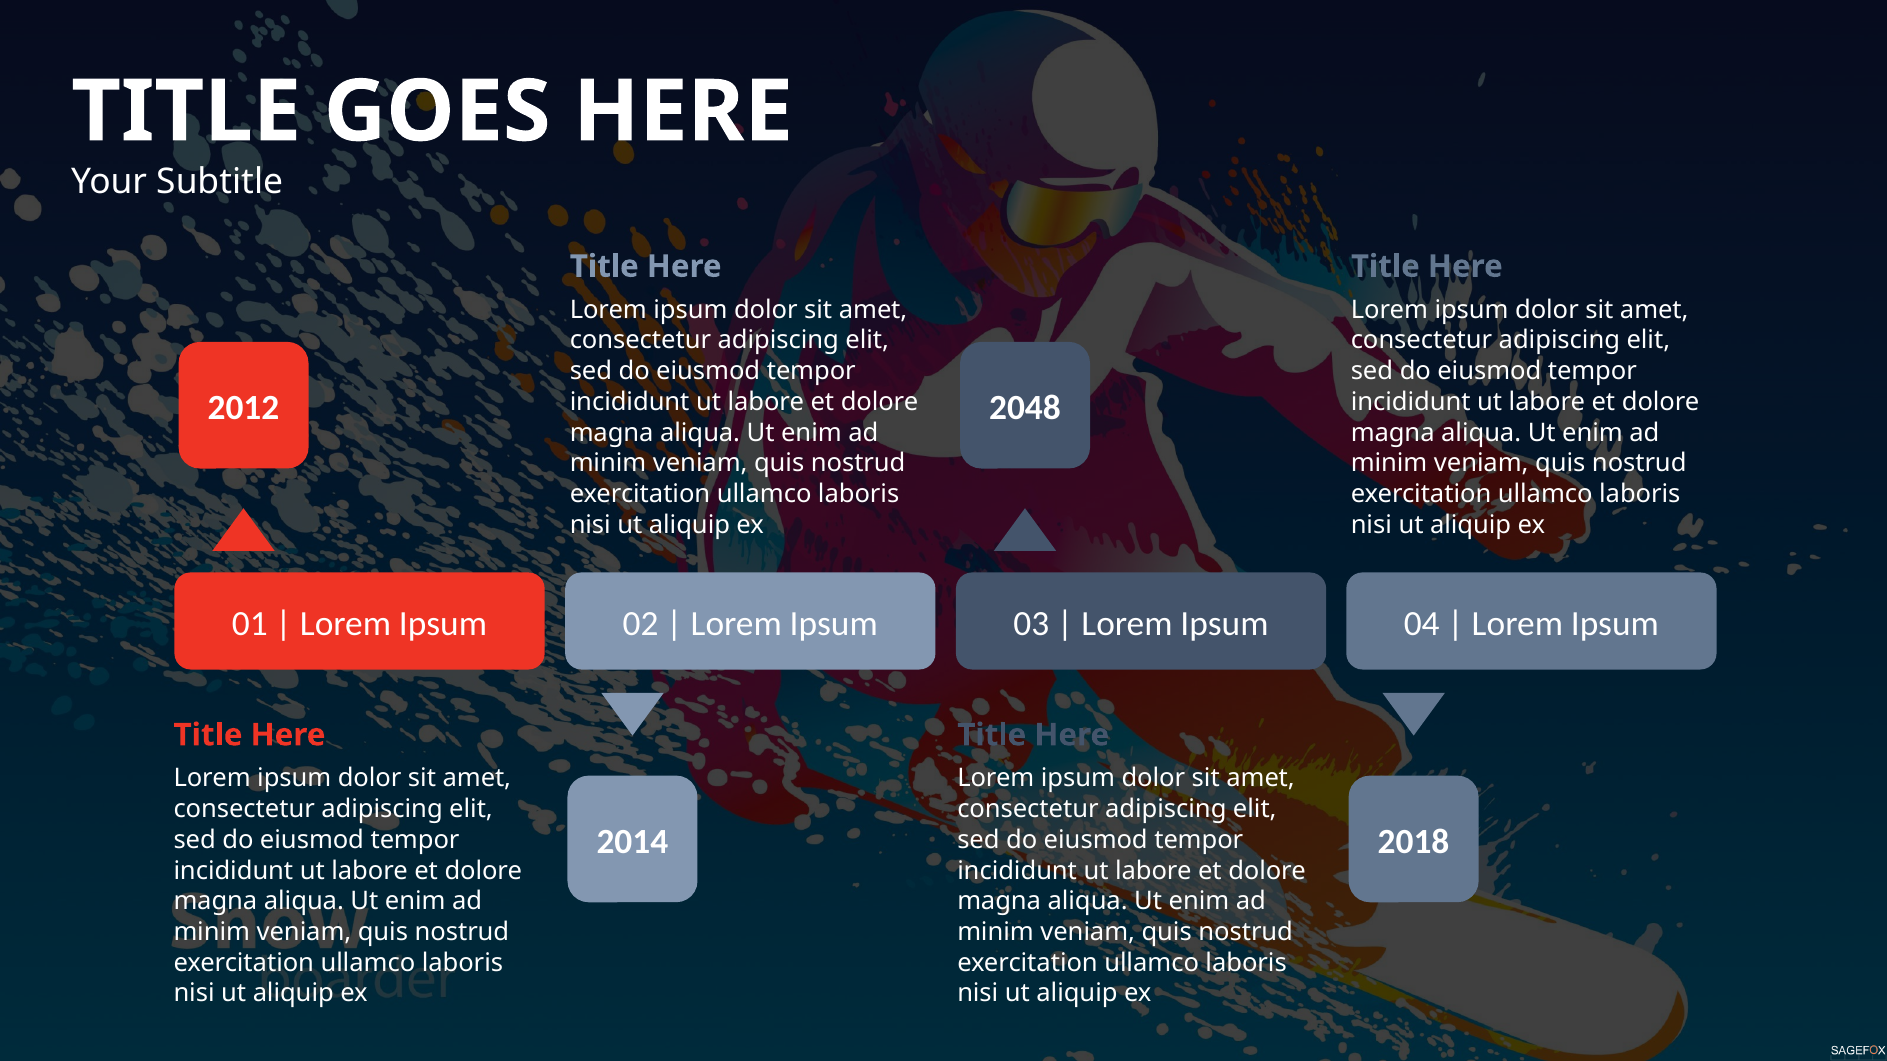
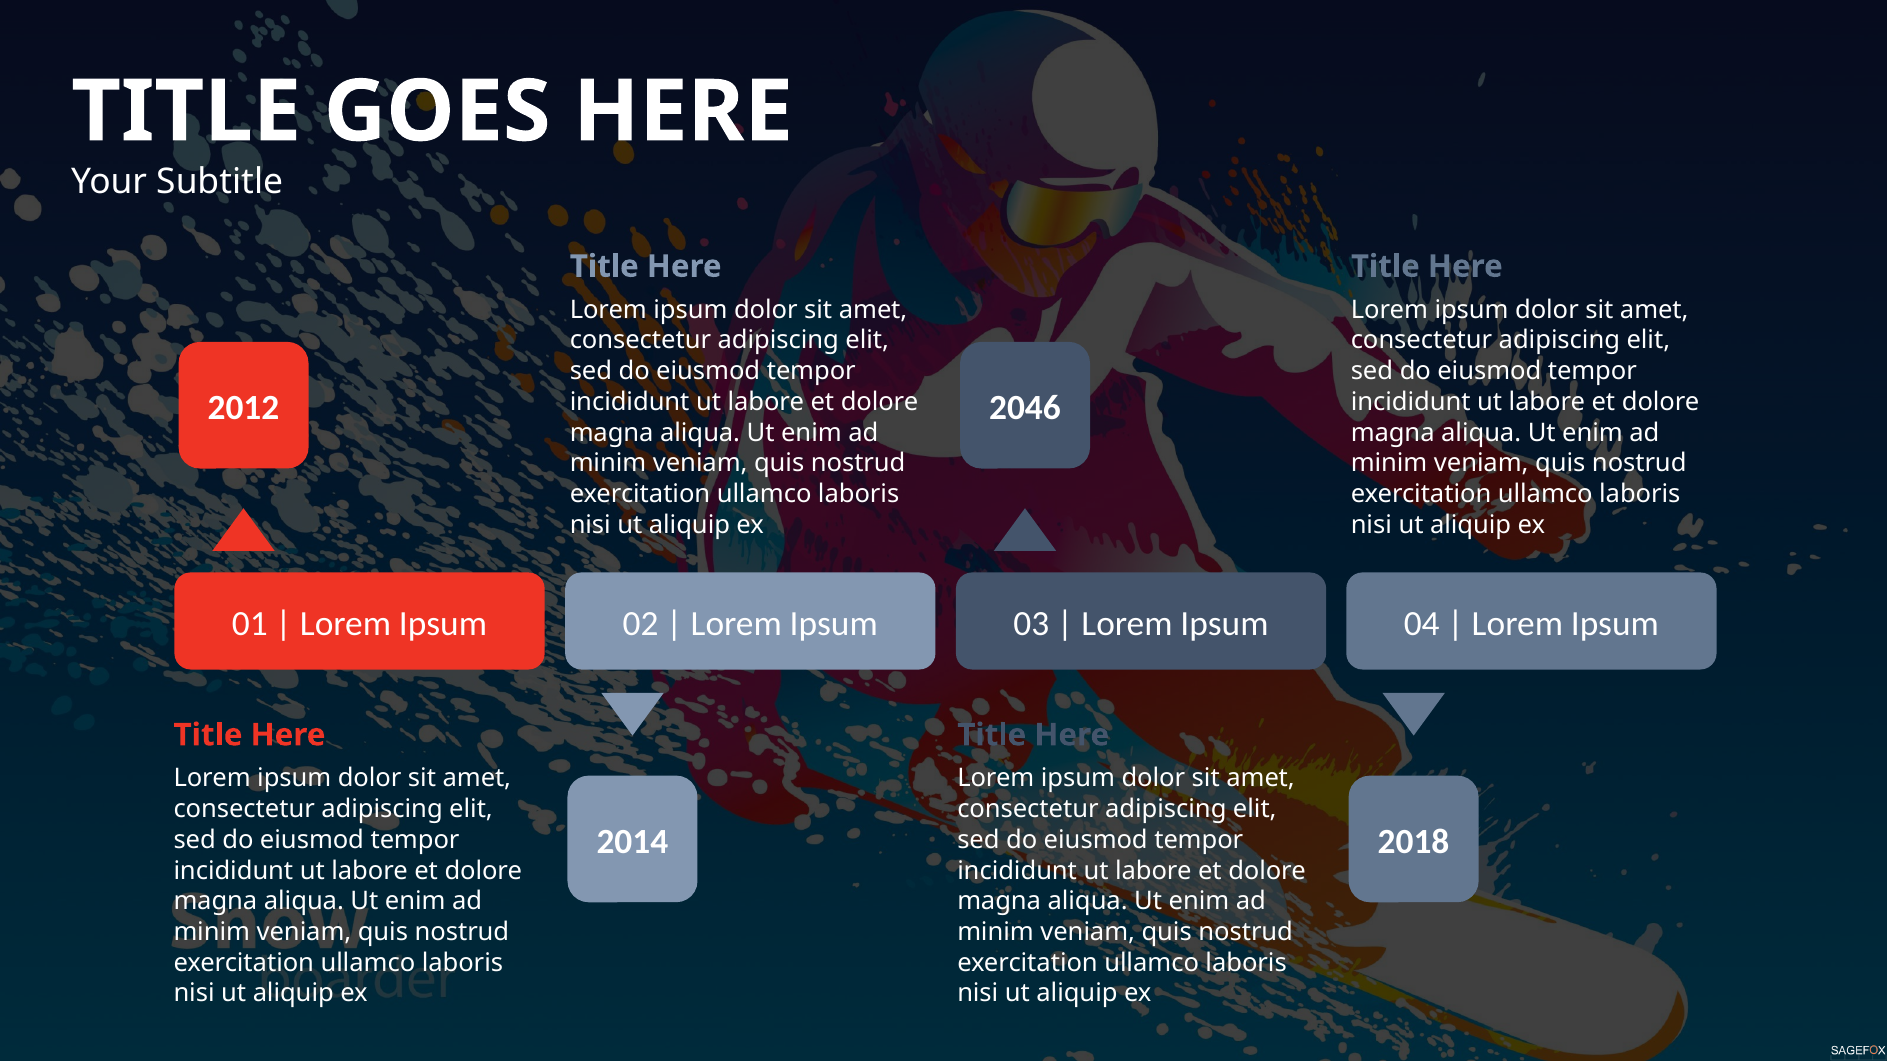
2048: 2048 -> 2046 (1025, 408)
